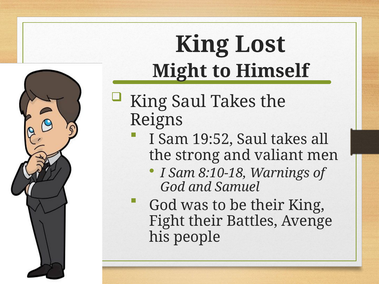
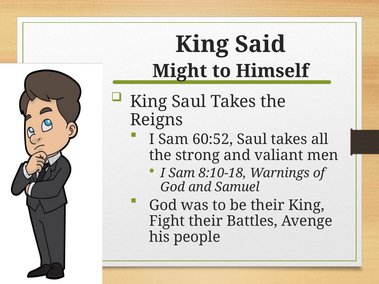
Lost: Lost -> Said (260, 44)
19:52: 19:52 -> 60:52 (213, 139)
